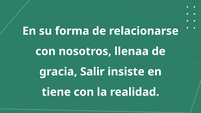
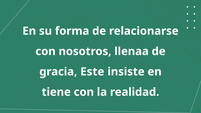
Salir: Salir -> Este (92, 72)
